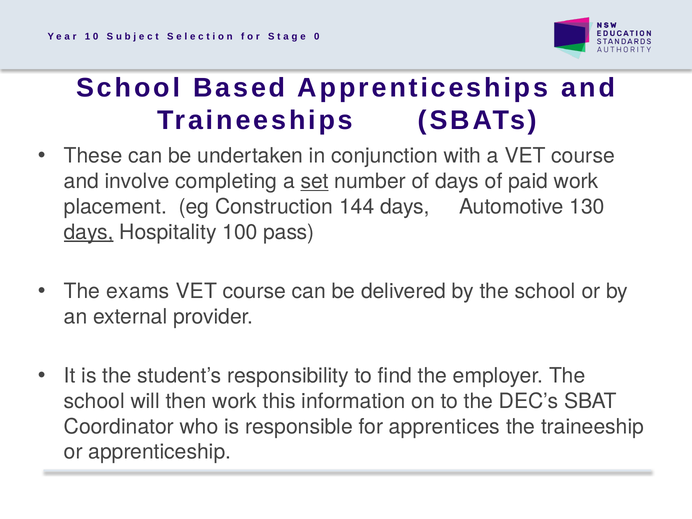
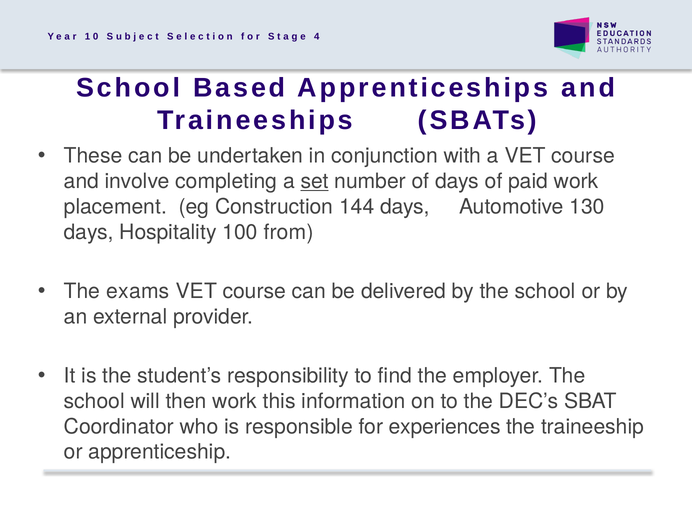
0: 0 -> 4 (317, 37)
days underline: present -> none (89, 232)
pass: pass -> from (289, 232)
apprentices: apprentices -> experiences (445, 427)
